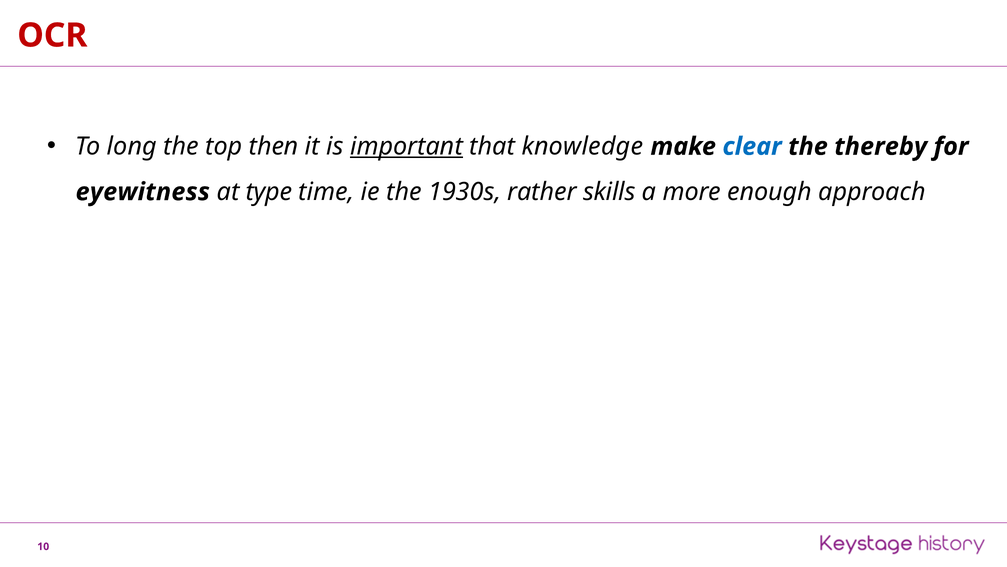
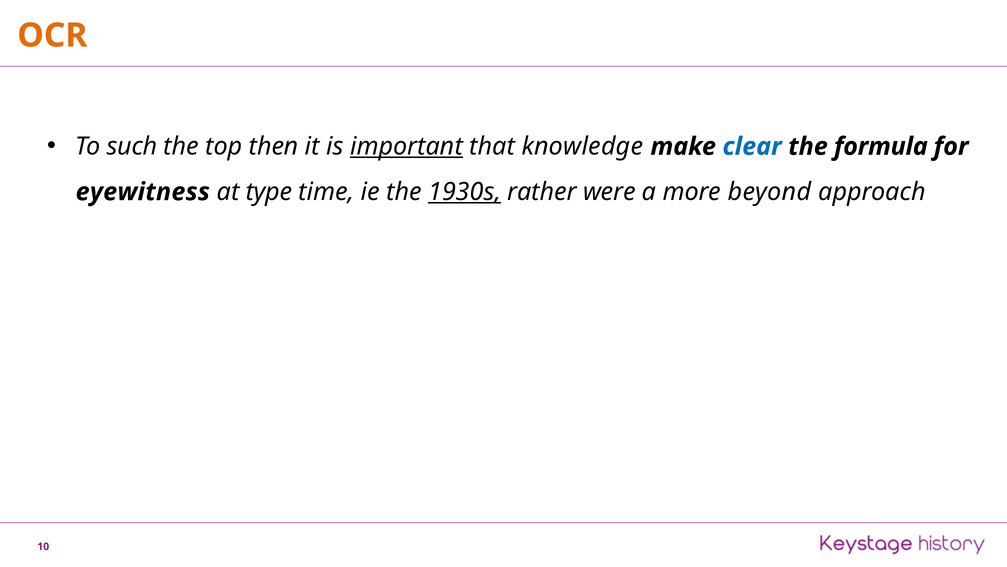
OCR colour: red -> orange (52, 35)
long: long -> such (132, 146)
thereby: thereby -> formula (881, 146)
1930s underline: none -> present (465, 192)
skills: skills -> were (609, 192)
enough: enough -> beyond (769, 192)
